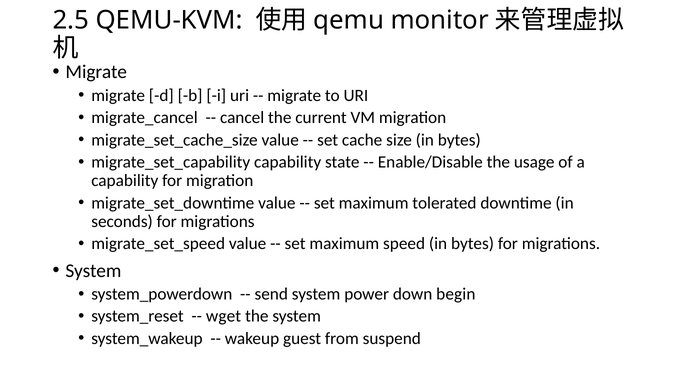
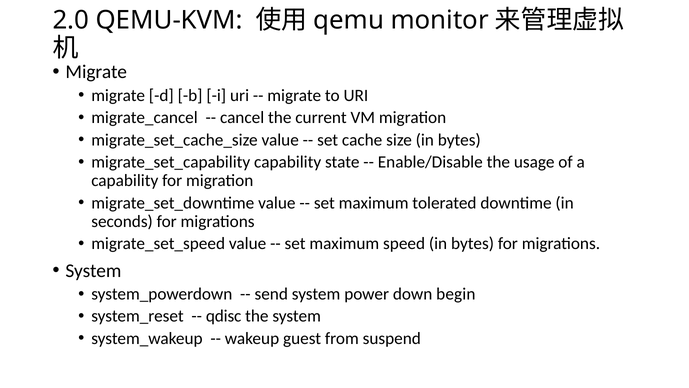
2.5: 2.5 -> 2.0 (71, 20)
wget: wget -> qdisc (224, 316)
